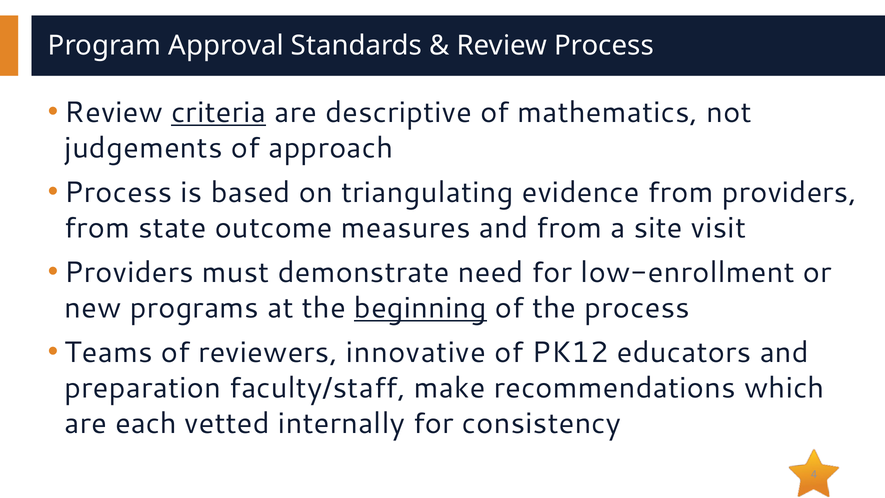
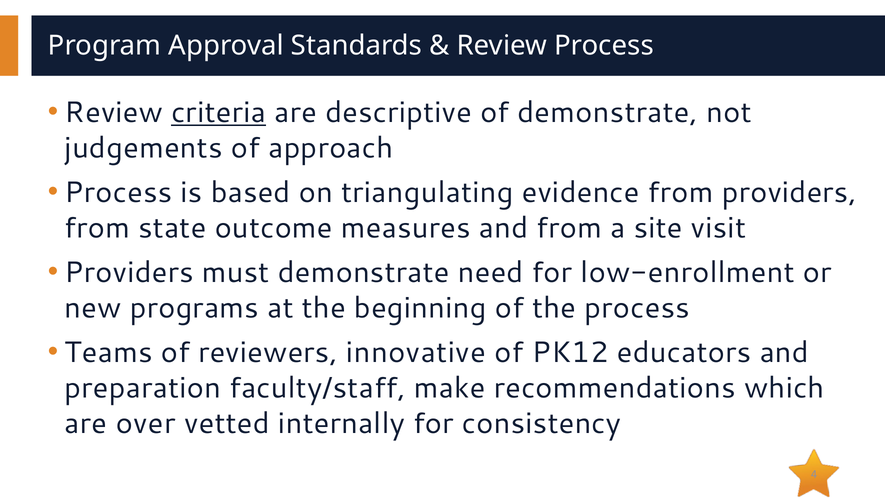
of mathematics: mathematics -> demonstrate (608, 112)
beginning underline: present -> none (420, 308)
each: each -> over (146, 423)
